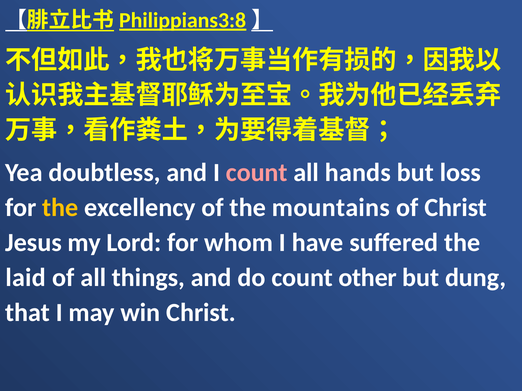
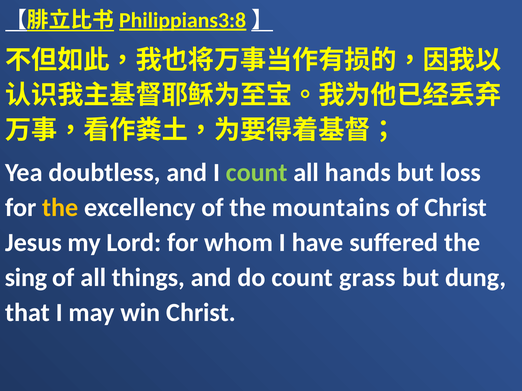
count colour: pink -> light green (257, 173)
laid: laid -> sing (26, 278)
other: other -> grass (367, 278)
